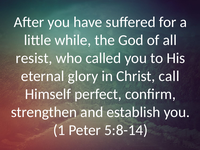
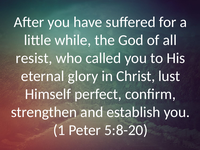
call: call -> lust (169, 76)
5:8-14: 5:8-14 -> 5:8-20 (126, 130)
